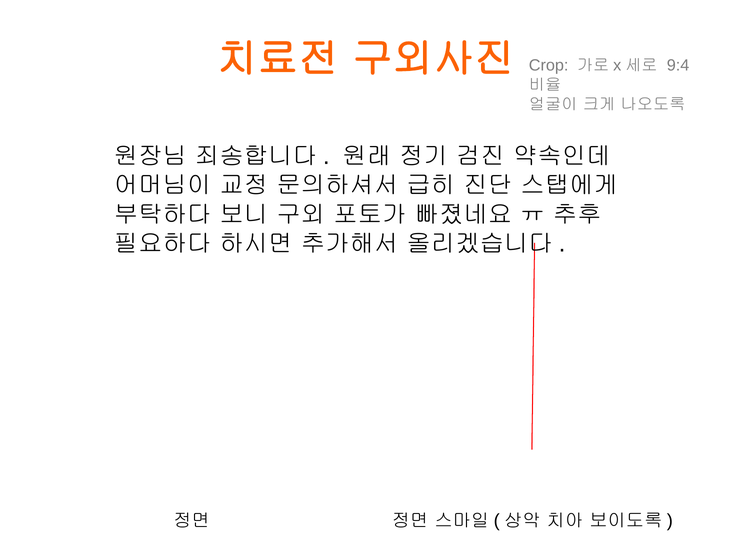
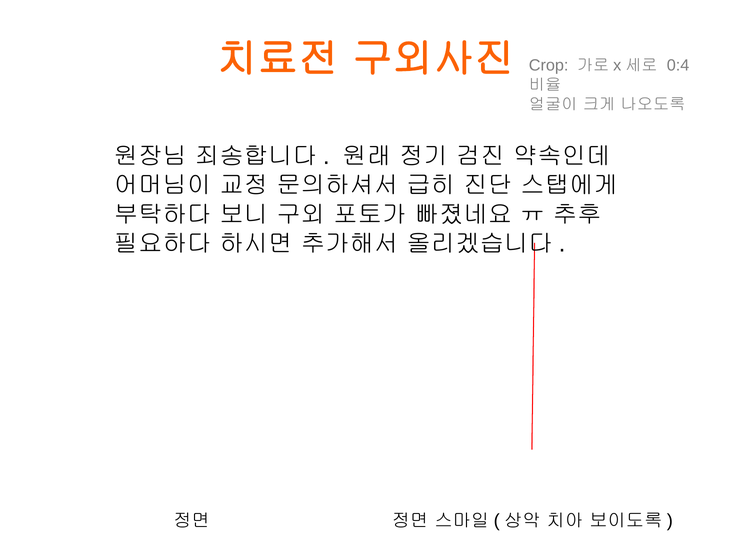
9:4: 9:4 -> 0:4 (678, 65)
